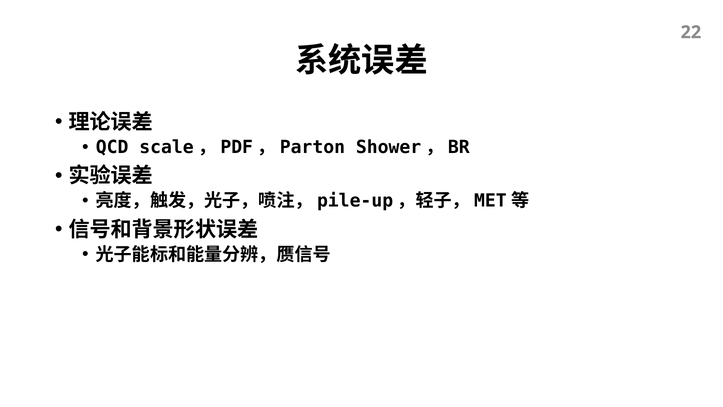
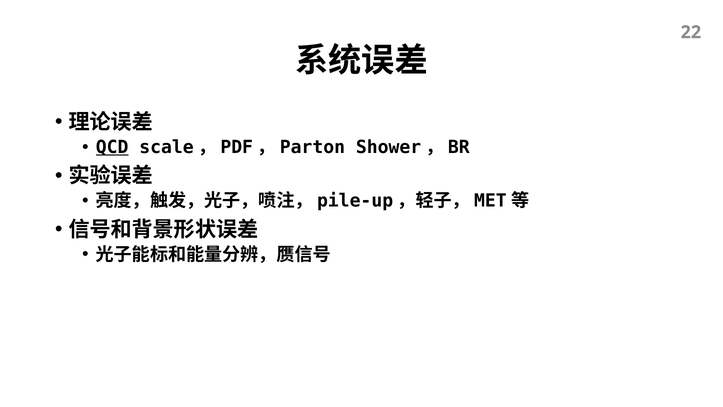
QCD underline: none -> present (112, 147)
